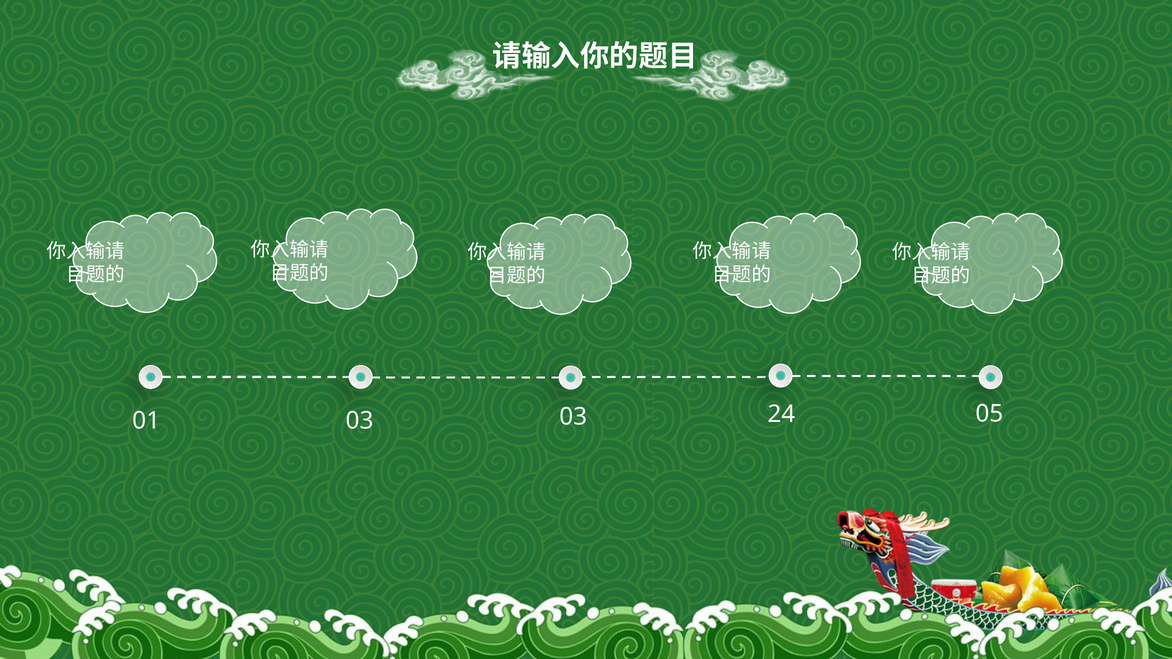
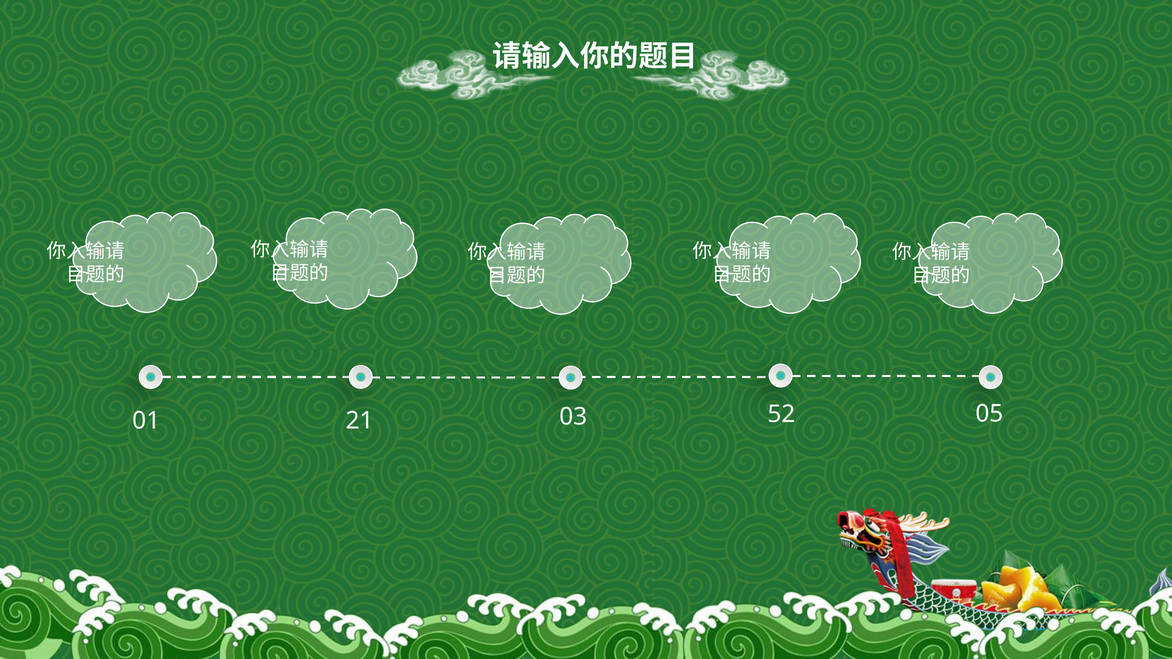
01 03: 03 -> 21 (360, 421)
24: 24 -> 52 (781, 414)
